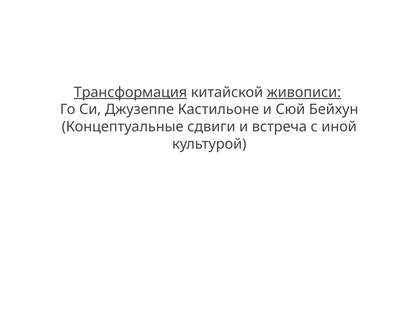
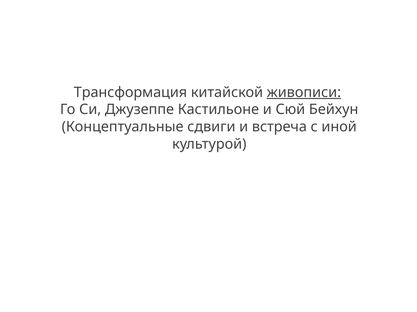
Трансформация underline: present -> none (130, 92)
